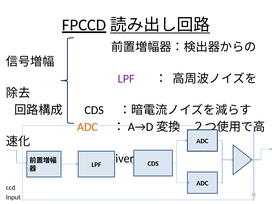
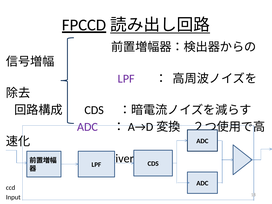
ADC colour: orange -> purple (87, 127)
